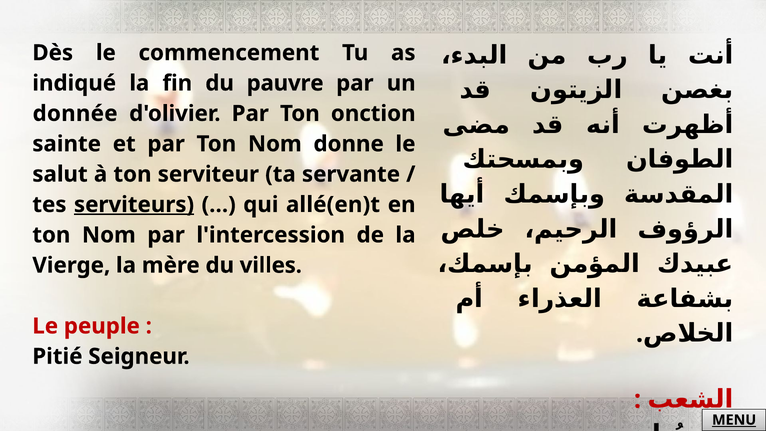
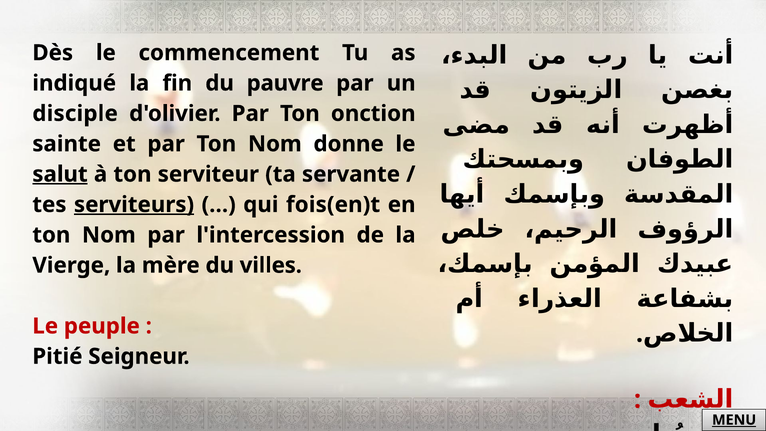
donnée: donnée -> disciple (75, 114)
salut underline: none -> present (60, 174)
allé(en)t: allé(en)t -> fois(en)t (333, 205)
